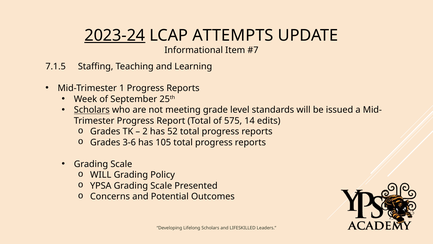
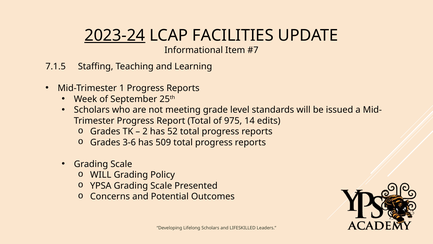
ATTEMPTS: ATTEMPTS -> FACILITIES (233, 36)
Scholars underline: present -> none (92, 110)
575: 575 -> 975 (233, 121)
105: 105 -> 509 (163, 142)
